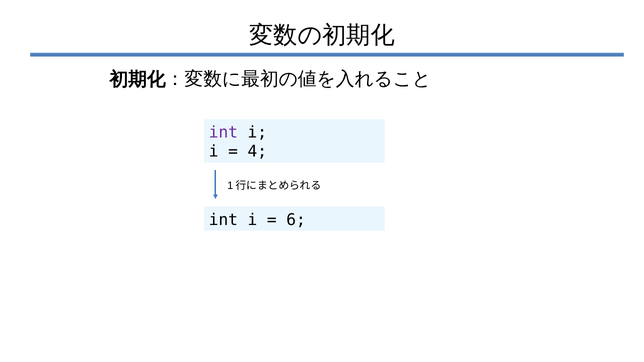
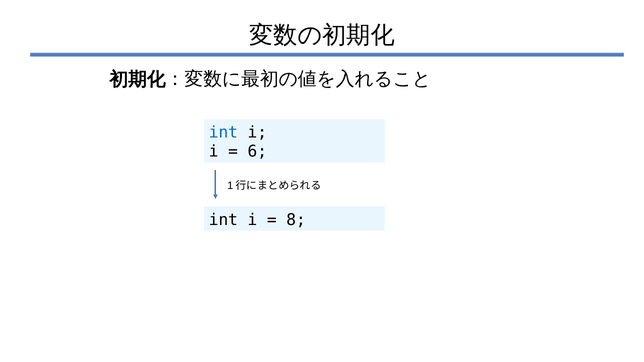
int colour: purple -> blue (223, 132)
4: 4 -> 6 (257, 152)
6: 6 -> 8 (296, 220)
